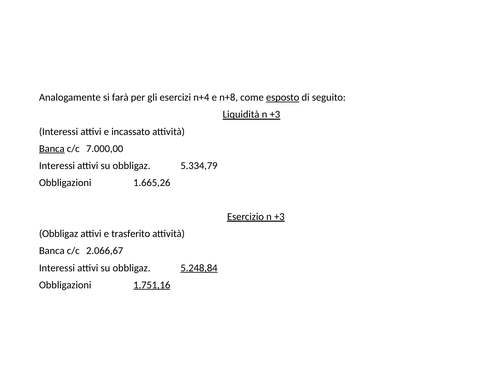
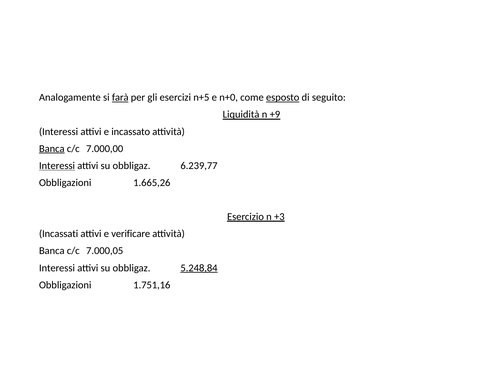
farà underline: none -> present (120, 98)
n+4: n+4 -> n+5 (201, 98)
n+8: n+8 -> n+0 (229, 98)
+3: +3 -> +9 (275, 115)
Interessi underline: none -> present (57, 166)
5.334,79: 5.334,79 -> 6.239,77 (199, 166)
Obbligaz: Obbligaz -> Incassati (59, 234)
trasferito: trasferito -> verificare (131, 234)
2.066,67: 2.066,67 -> 7.000,05 (105, 251)
1.751,16 underline: present -> none (152, 285)
